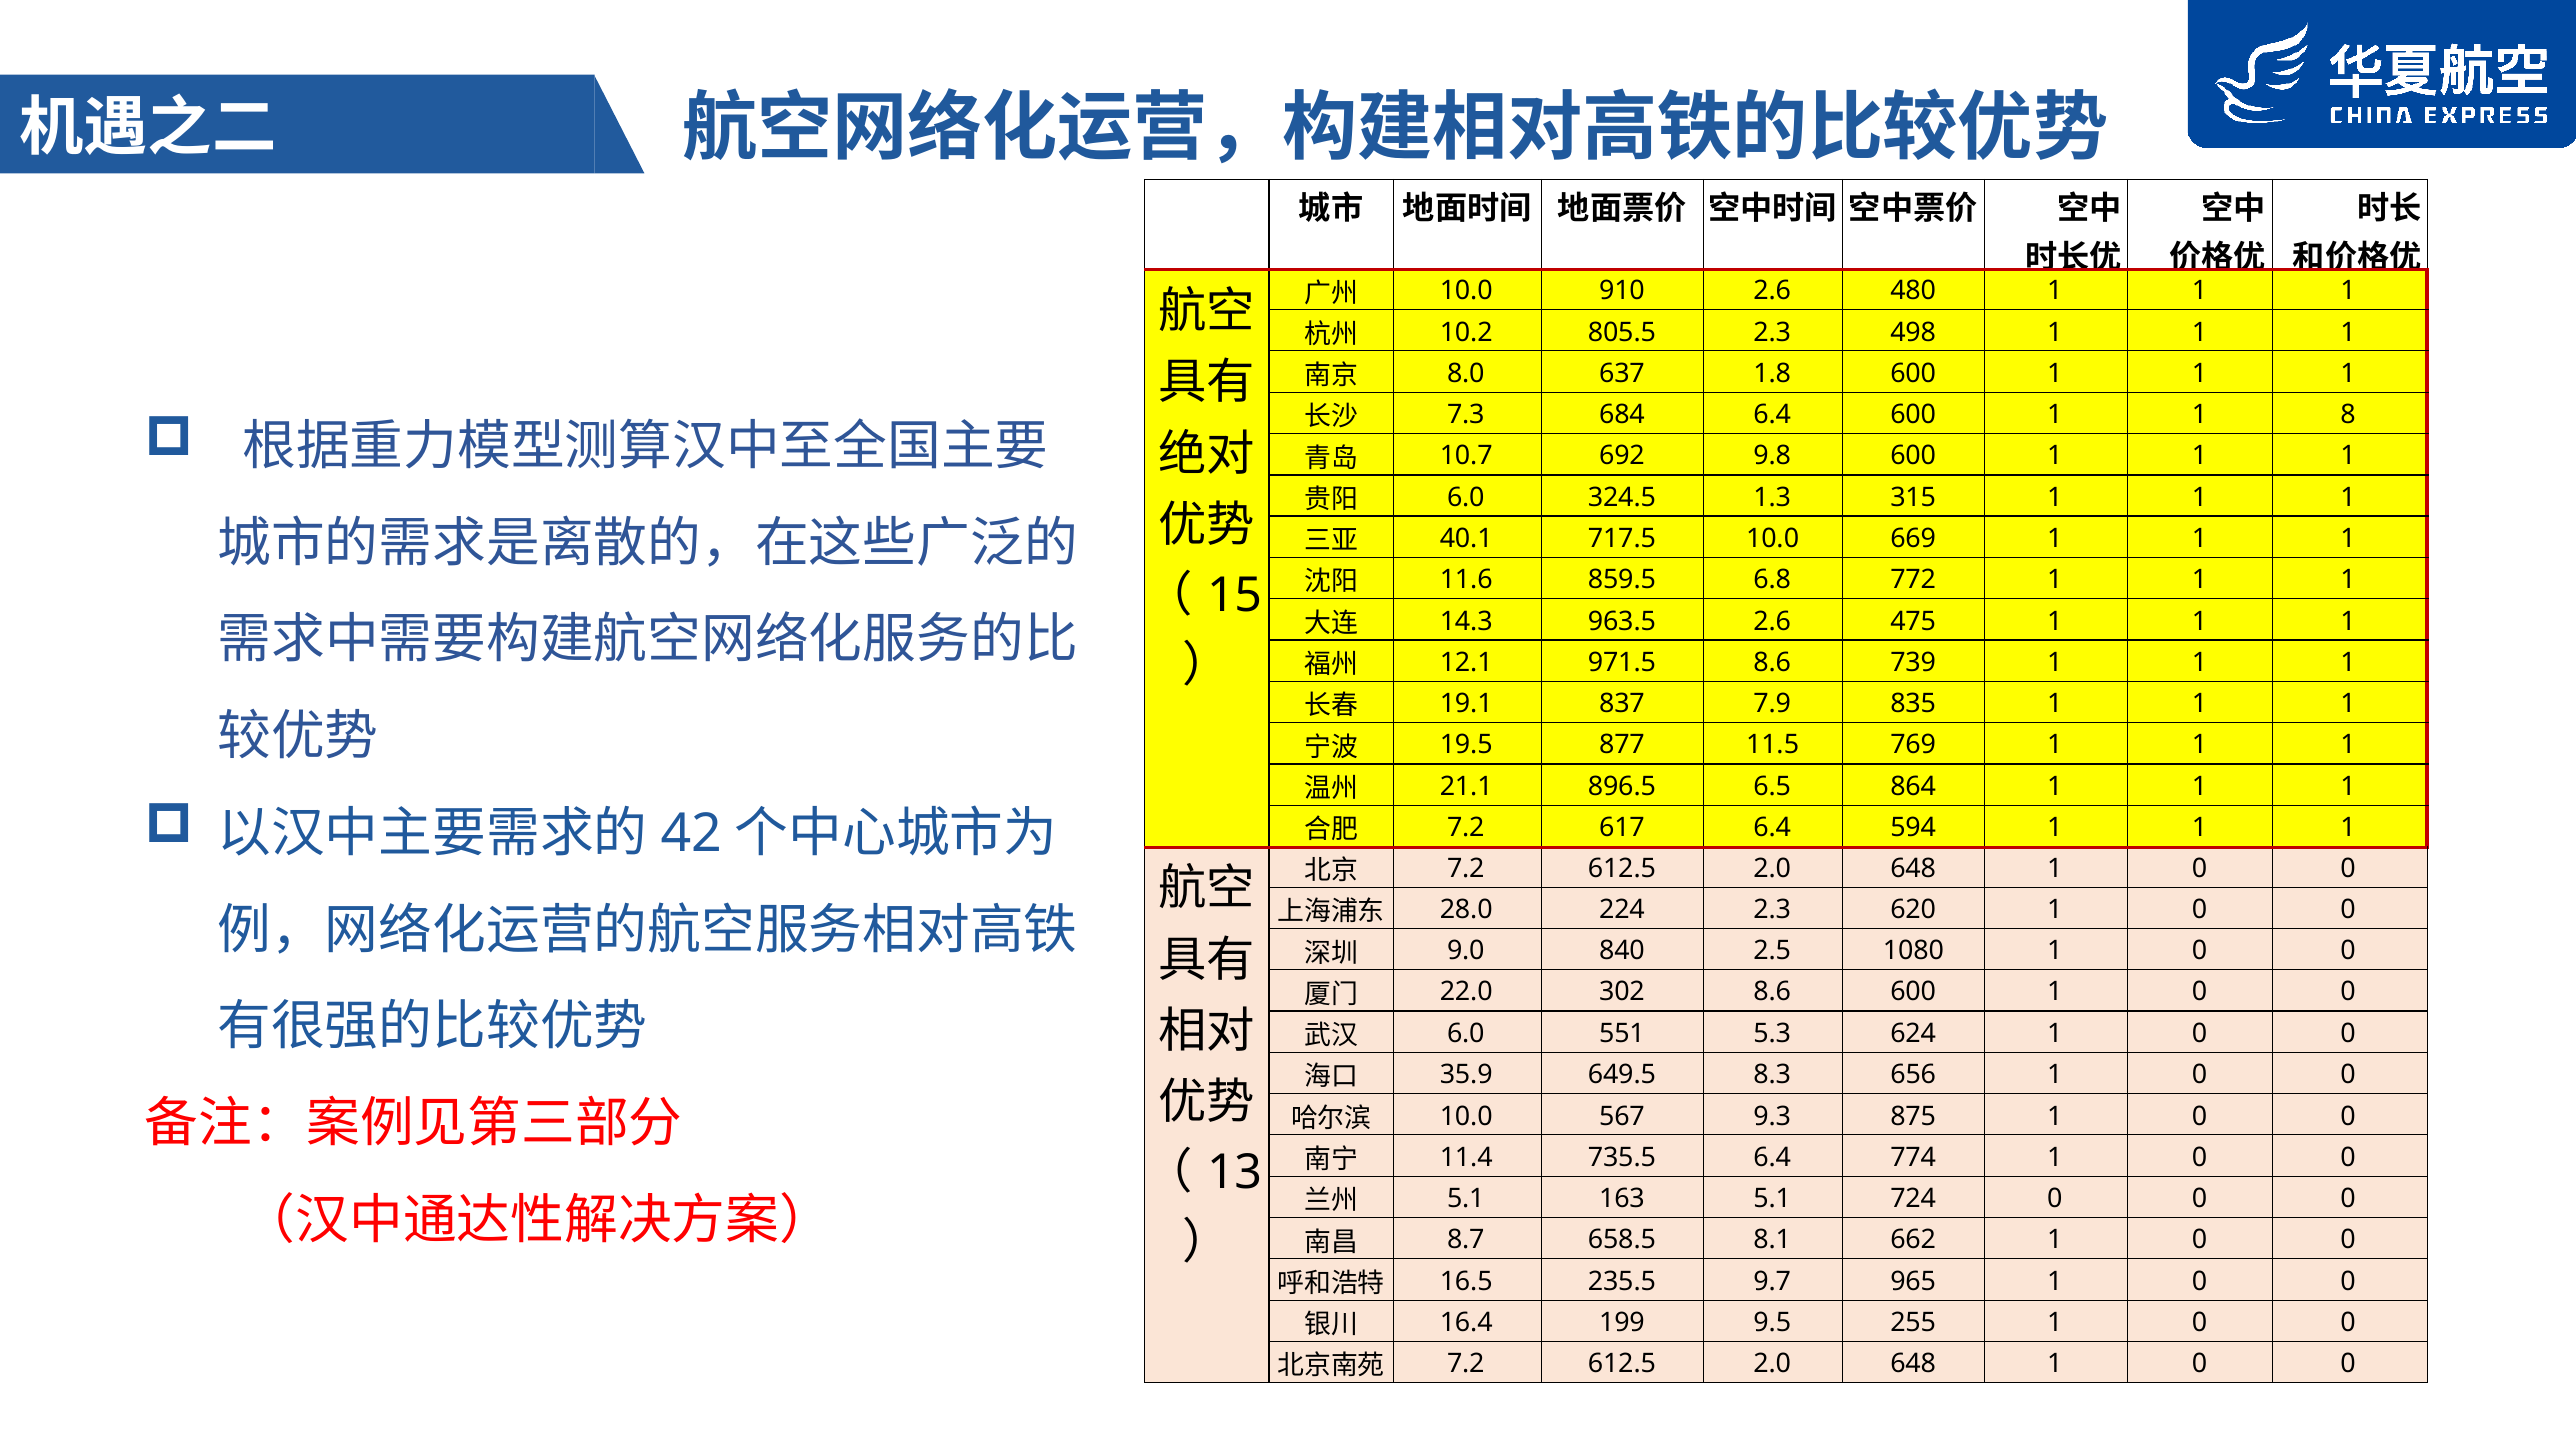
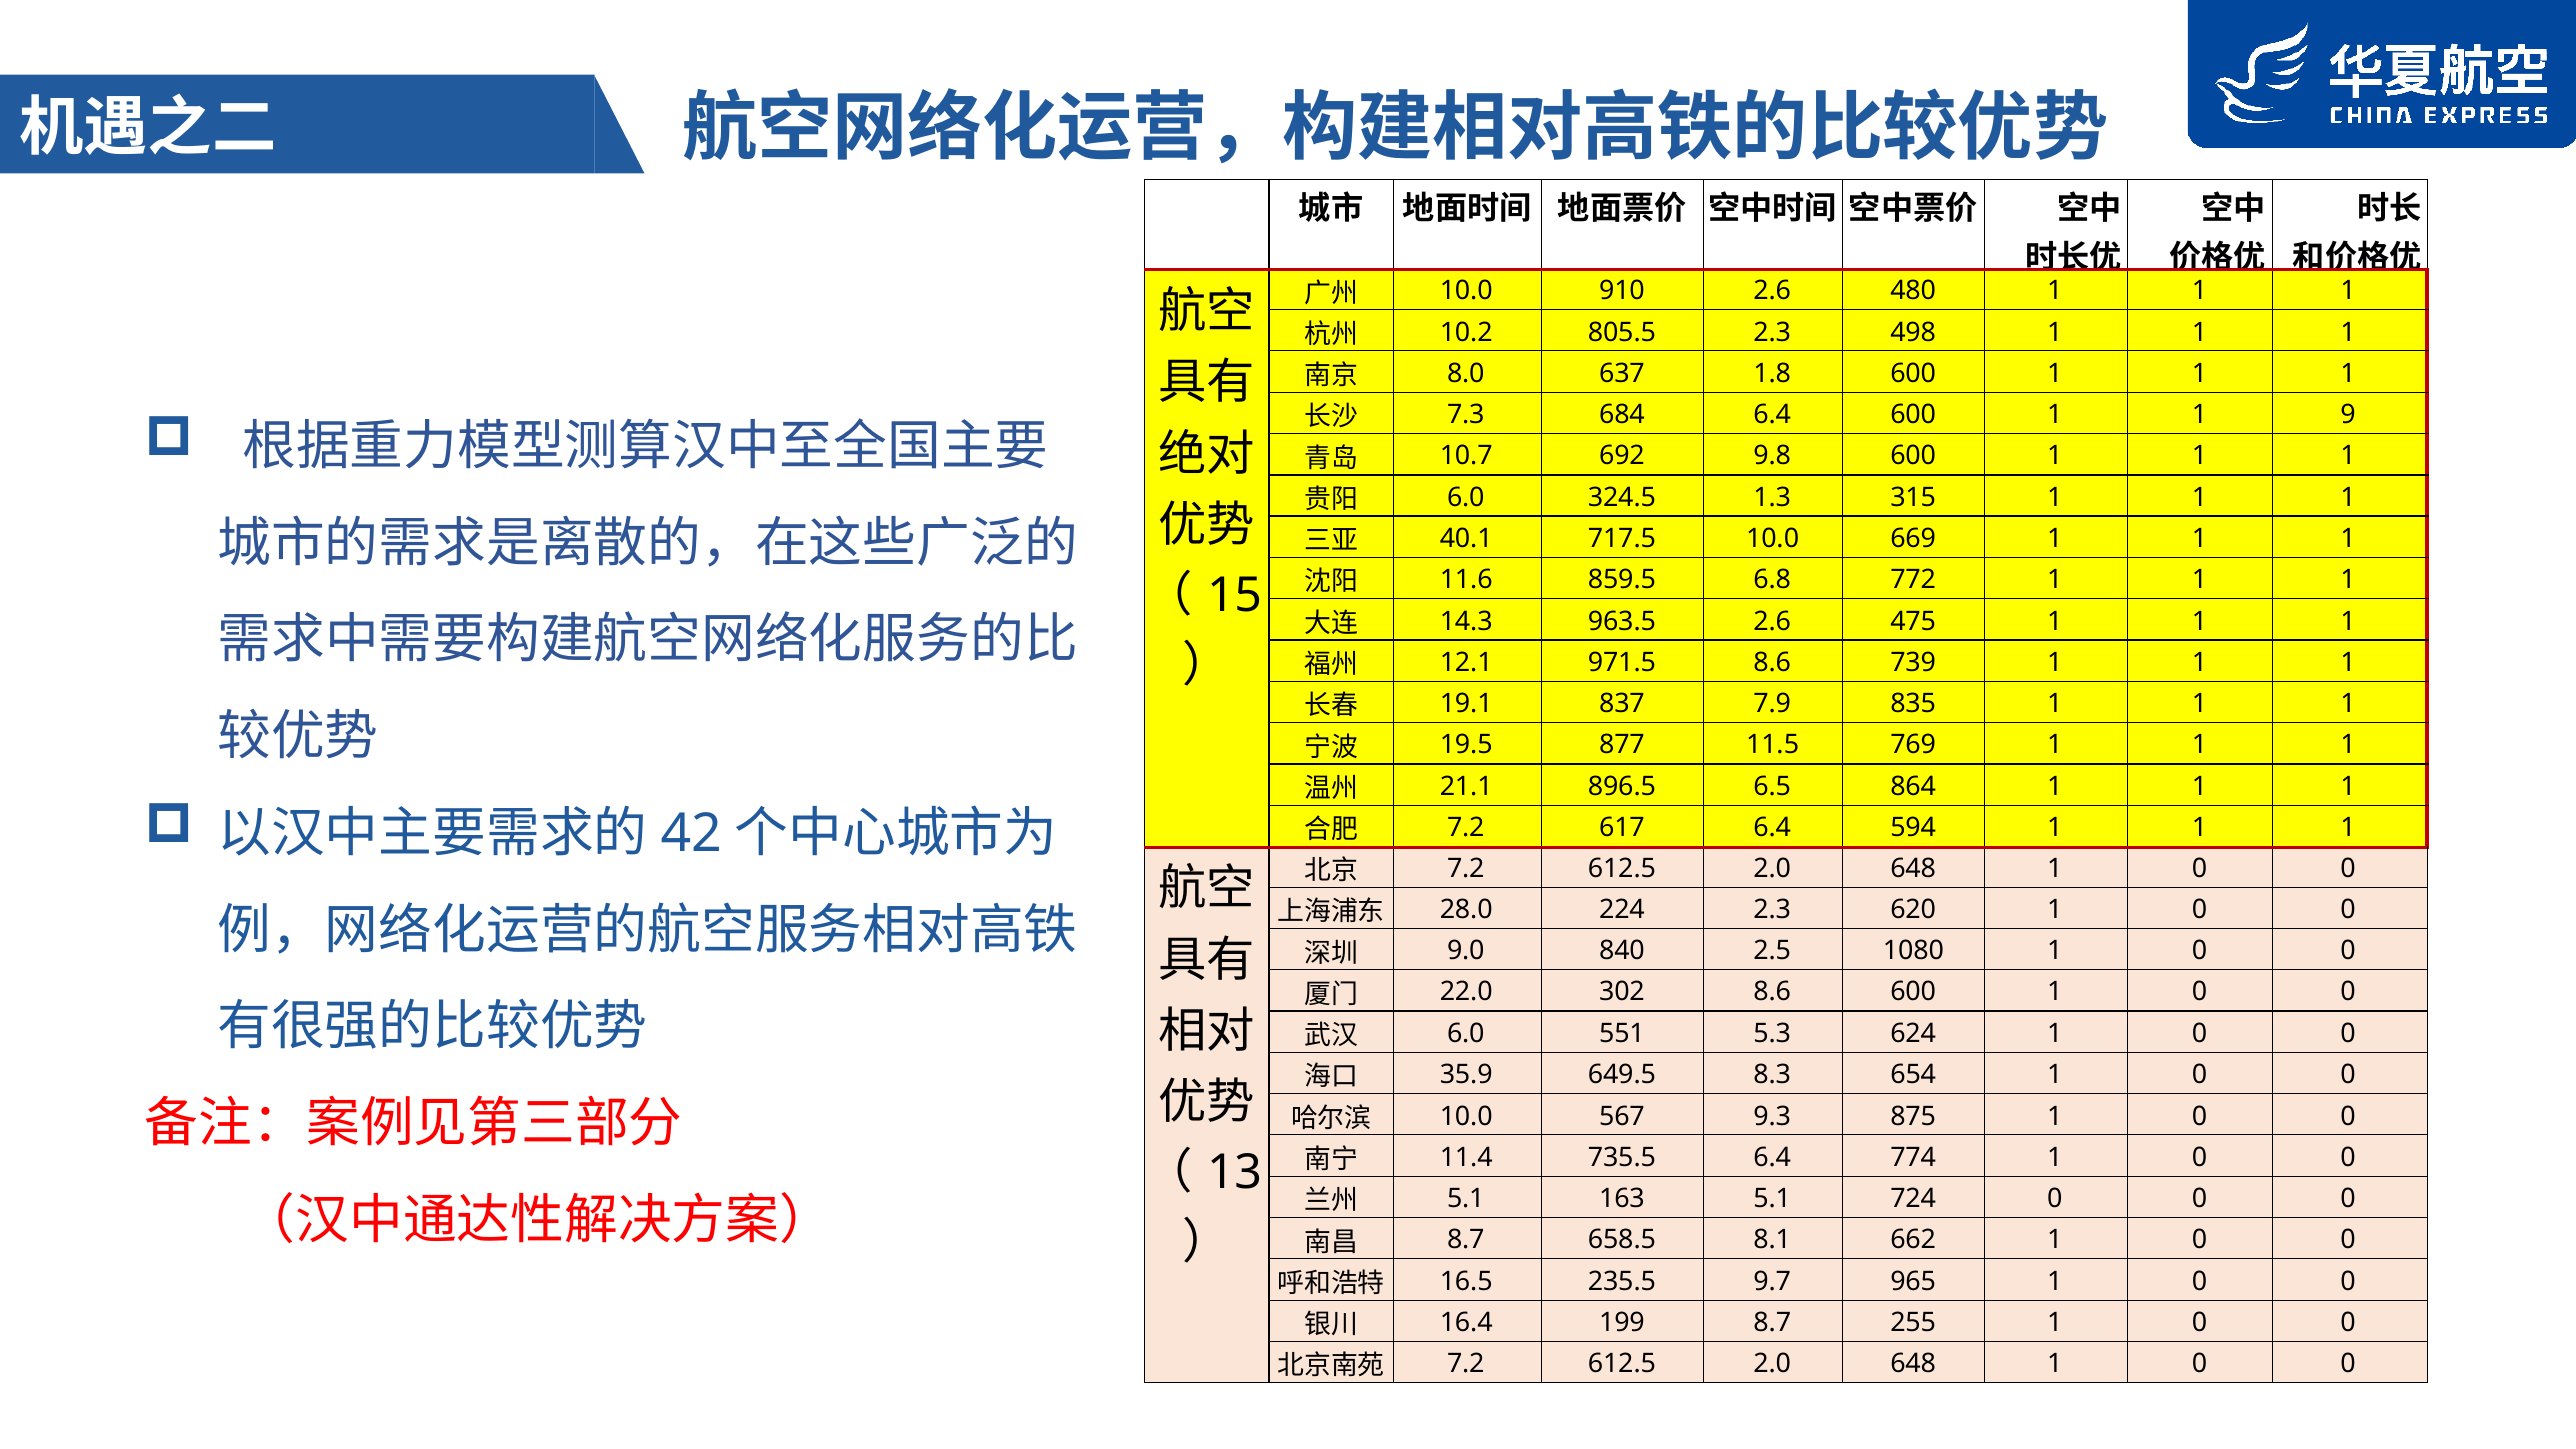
8: 8 -> 9 (2348, 415)
656: 656 -> 654 (1913, 1075)
199 9.5: 9.5 -> 8.7 (1772, 1323)
